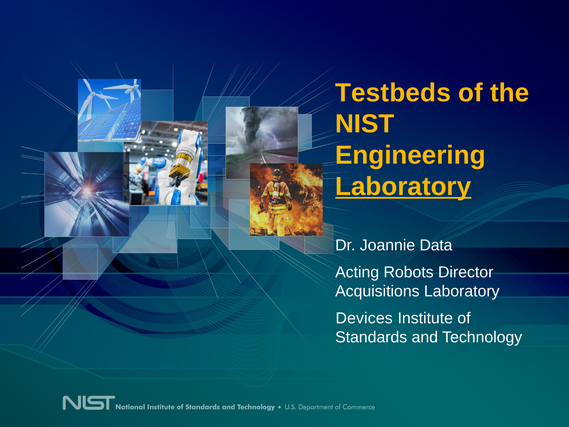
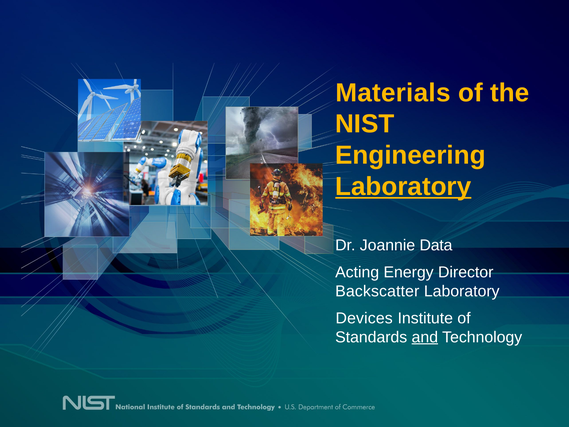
Testbeds: Testbeds -> Materials (393, 93)
Robots: Robots -> Energy (409, 272)
Acquisitions: Acquisitions -> Backscatter (377, 291)
and underline: none -> present (425, 337)
